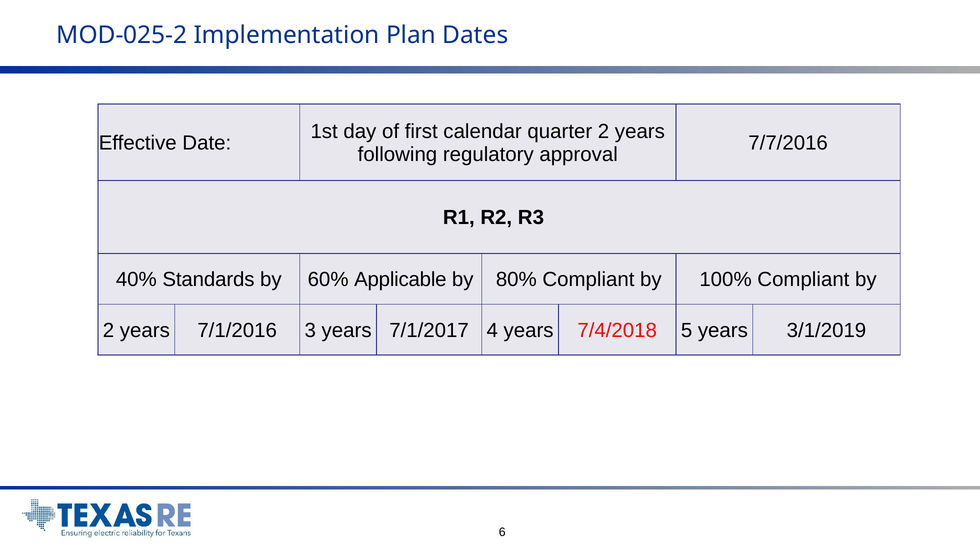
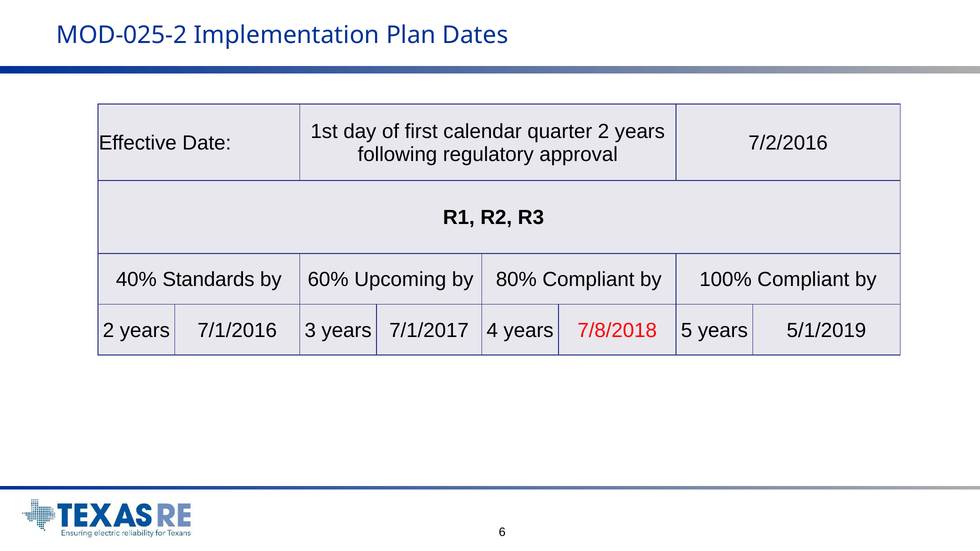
7/7/2016: 7/7/2016 -> 7/2/2016 (788, 143)
Applicable: Applicable -> Upcoming (400, 280)
7/4/2018: 7/4/2018 -> 7/8/2018 (617, 331)
3/1/2019: 3/1/2019 -> 5/1/2019 (826, 331)
